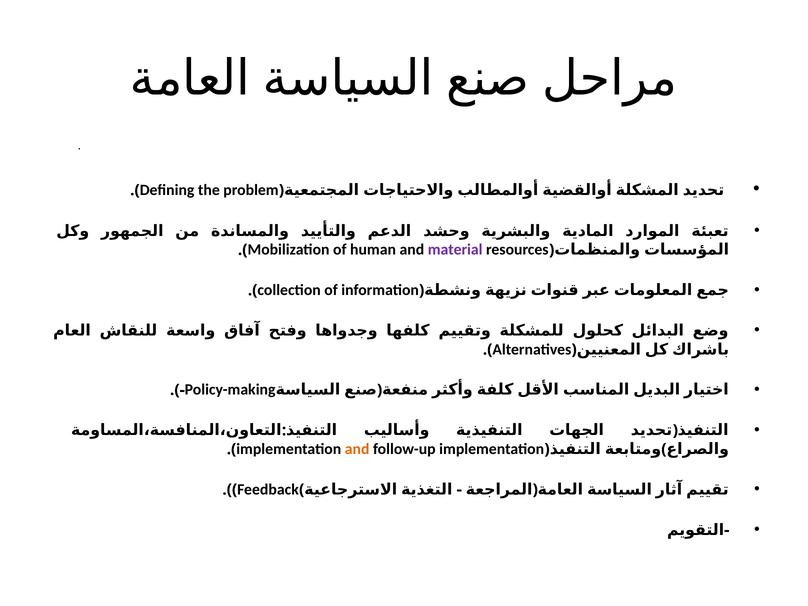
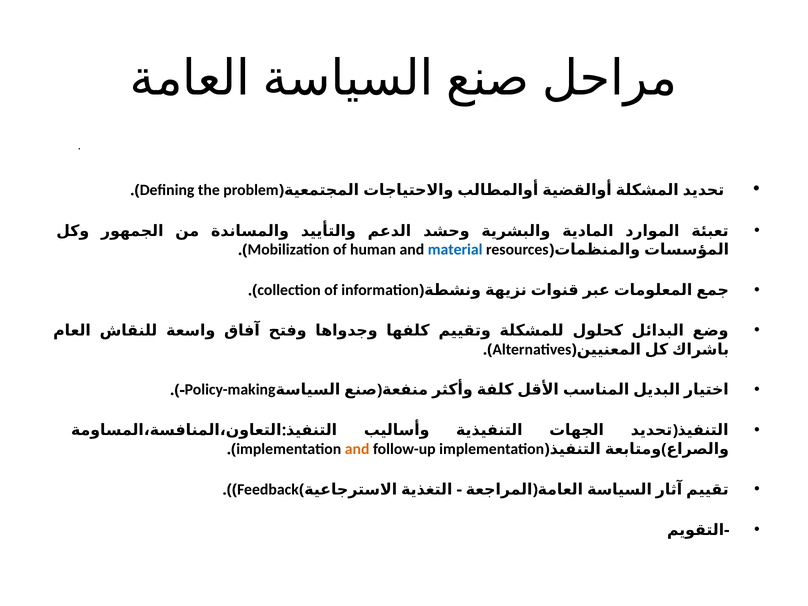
material colour: purple -> blue (455, 250)
